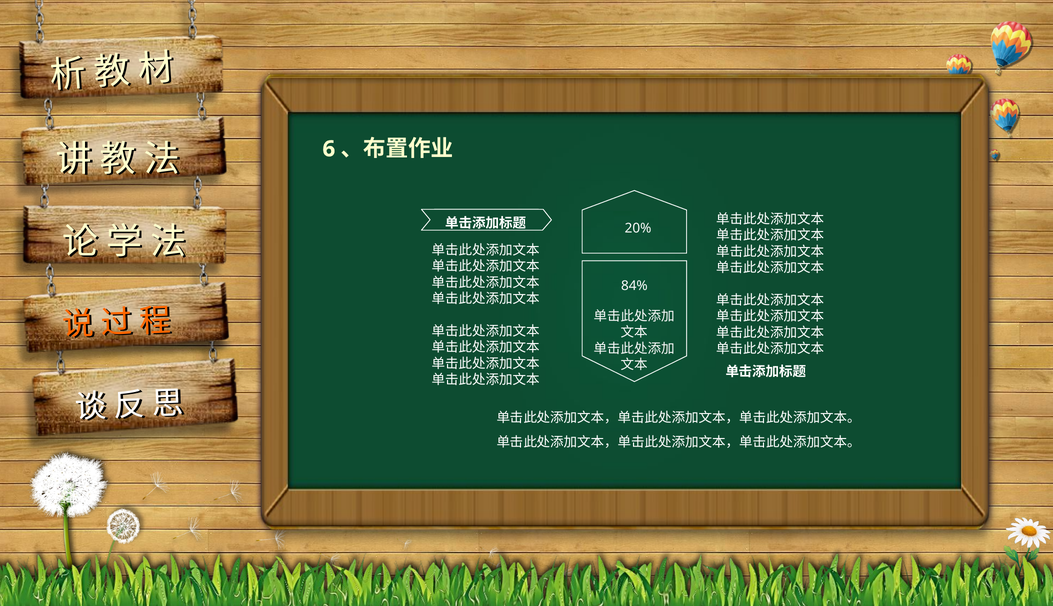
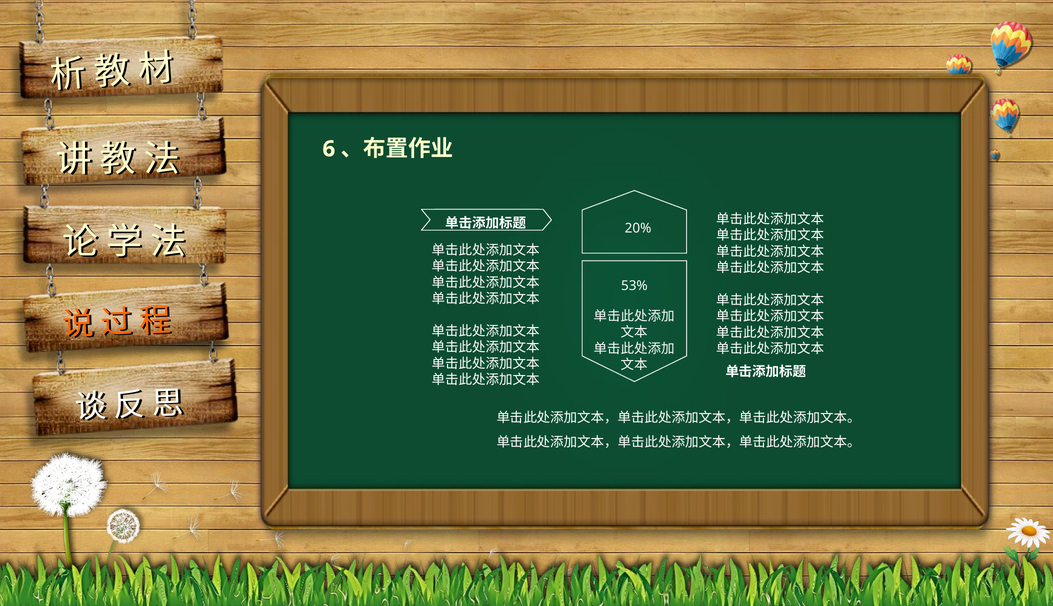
84%: 84% -> 53% (634, 286)
